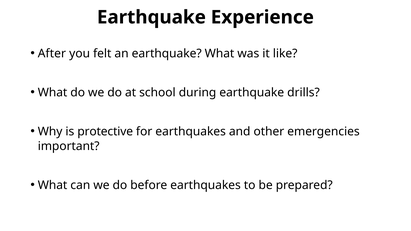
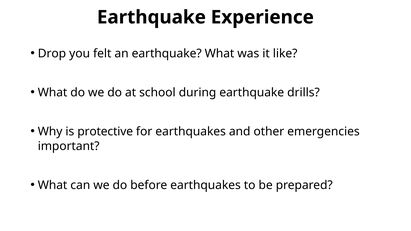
After: After -> Drop (52, 54)
